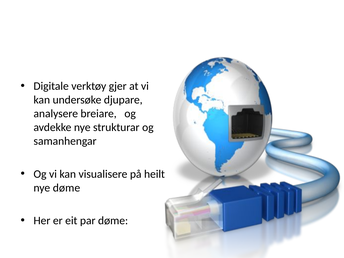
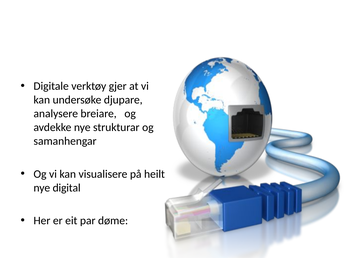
nye døme: døme -> digital (67, 188)
